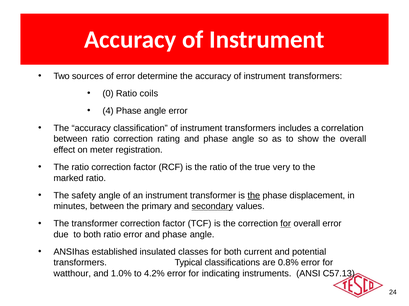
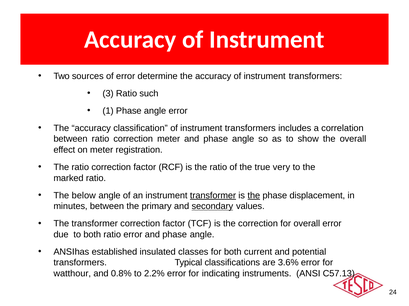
0: 0 -> 3 (108, 94)
coils: coils -> such (149, 94)
4: 4 -> 1 (108, 111)
correction rating: rating -> meter (169, 139)
safety: safety -> below (84, 196)
transformer underline: none -> present (213, 196)
for underline: present -> none (286, 224)
0.8%: 0.8% -> 3.6% (288, 263)
1.0%: 1.0% -> 0.8% (121, 274)
4.2%: 4.2% -> 2.2% (154, 274)
